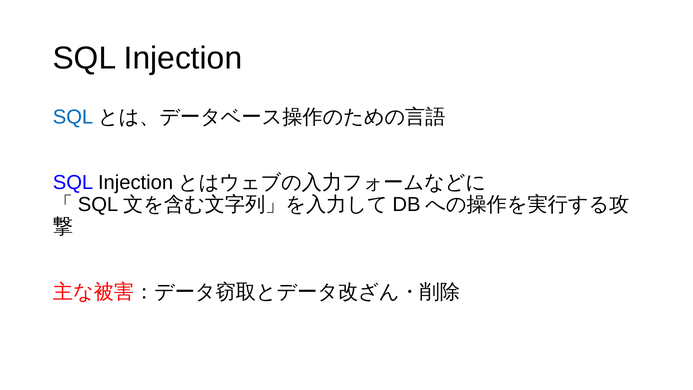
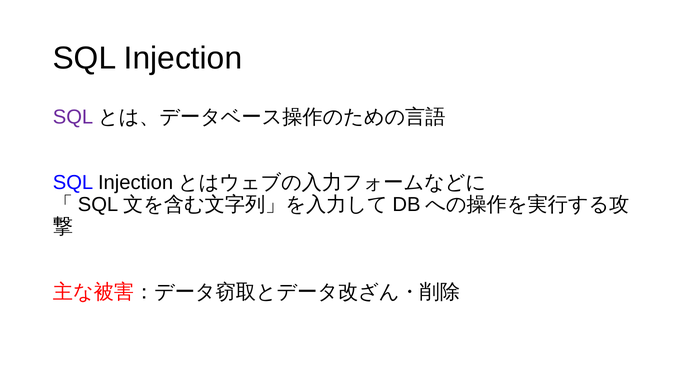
SQL colour: blue -> purple (73, 117)
